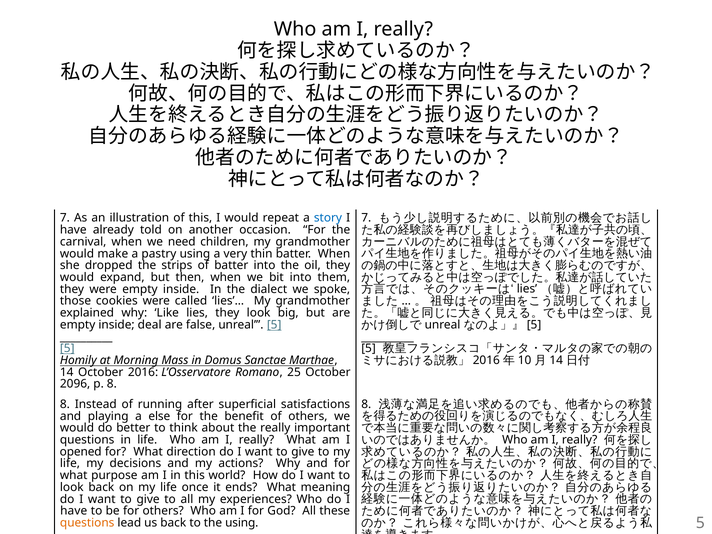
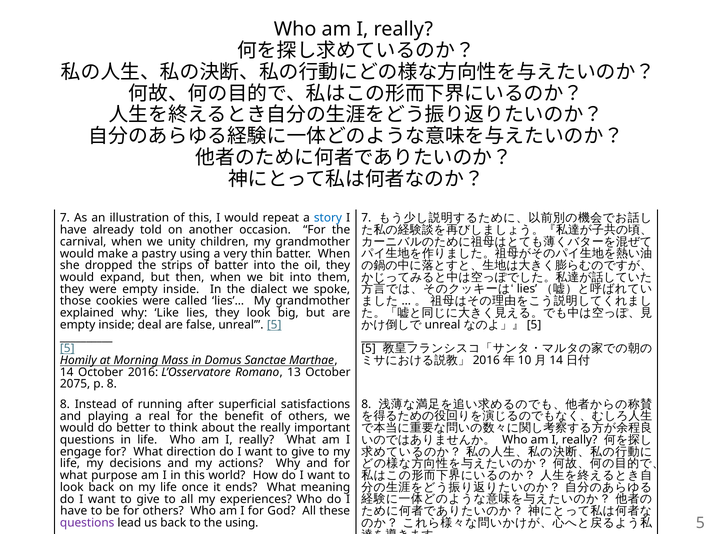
need: need -> unity (182, 242)
25: 25 -> 13 (294, 372)
2096: 2096 -> 2075 (75, 384)
else: else -> real (159, 416)
opened: opened -> engage (81, 452)
questions colour: orange -> purple (87, 523)
